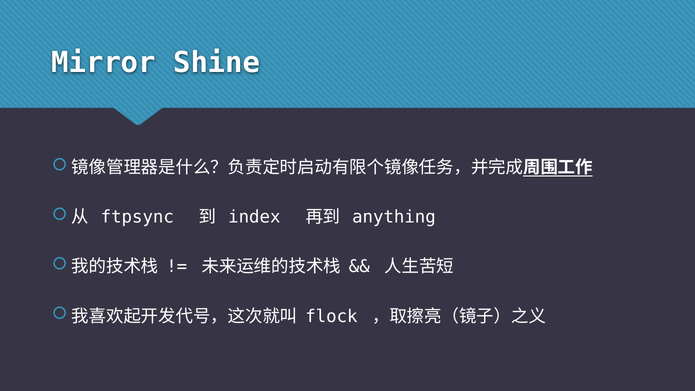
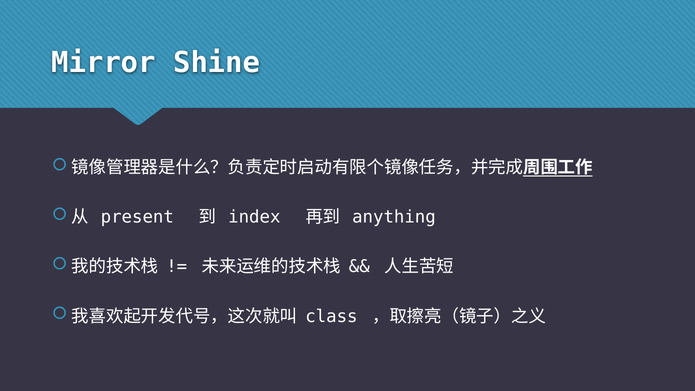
ftpsync: ftpsync -> present (137, 217)
flock: flock -> class (331, 316)
